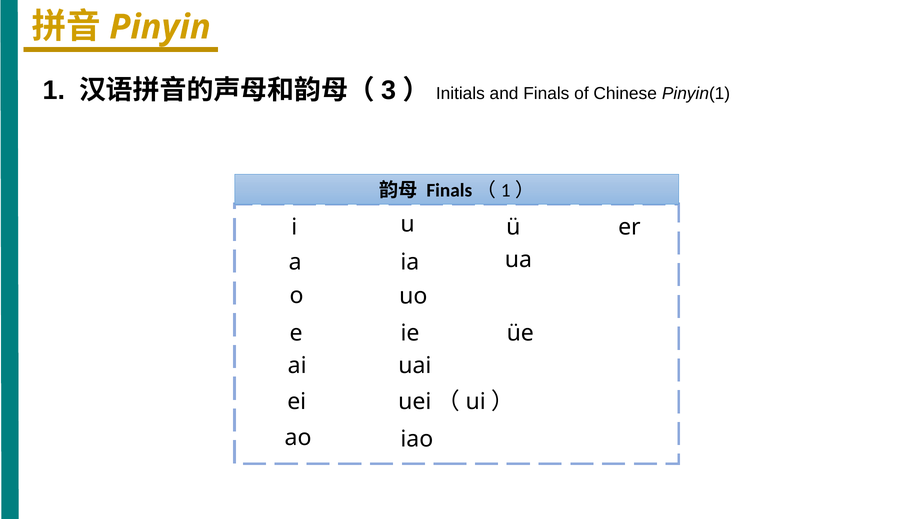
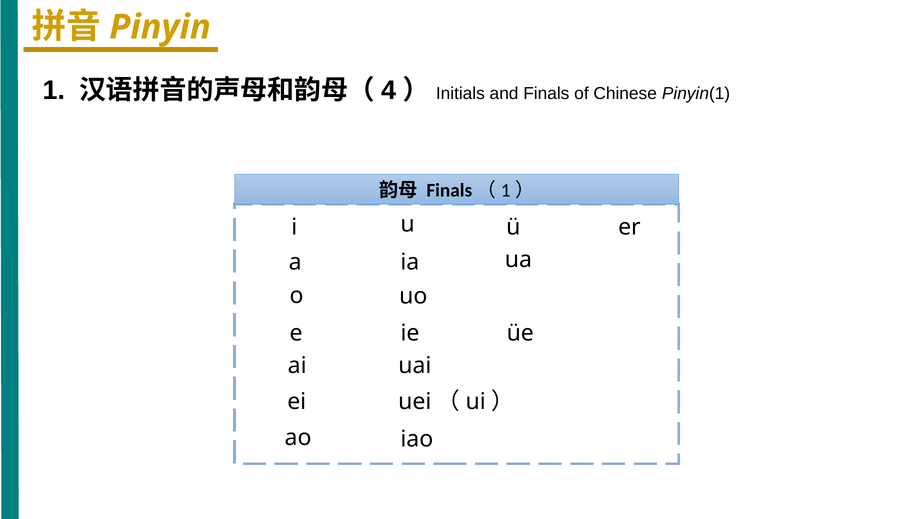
3: 3 -> 4 (389, 91)
